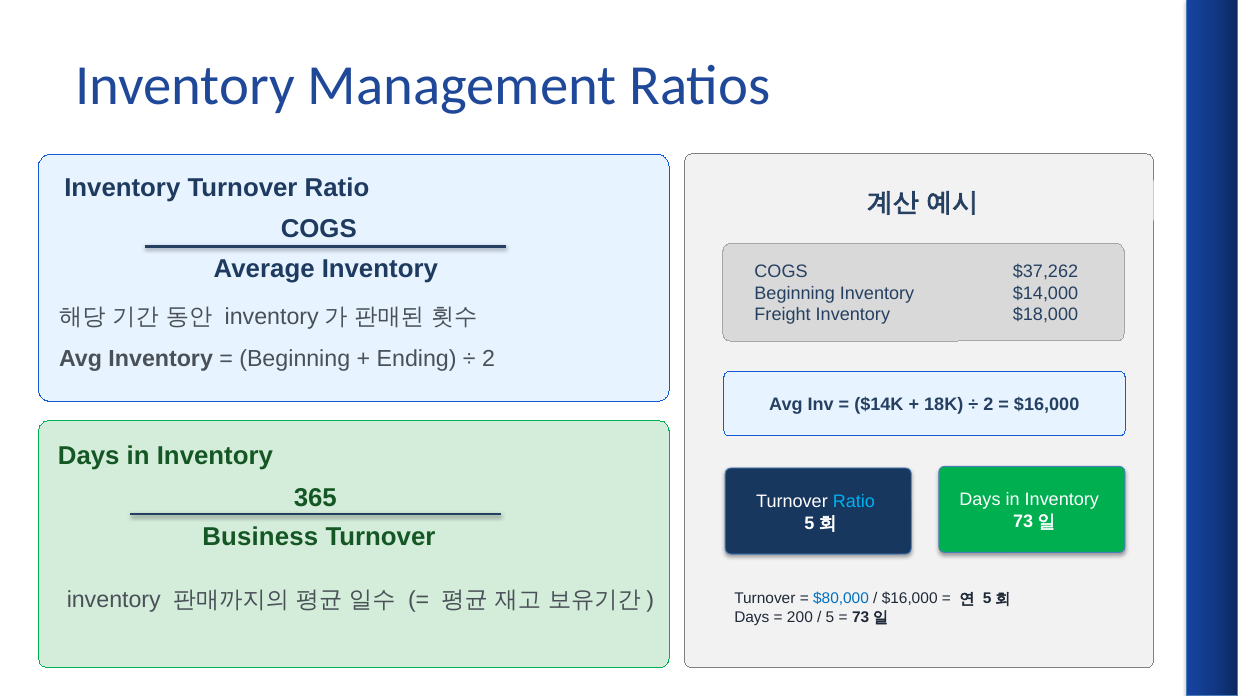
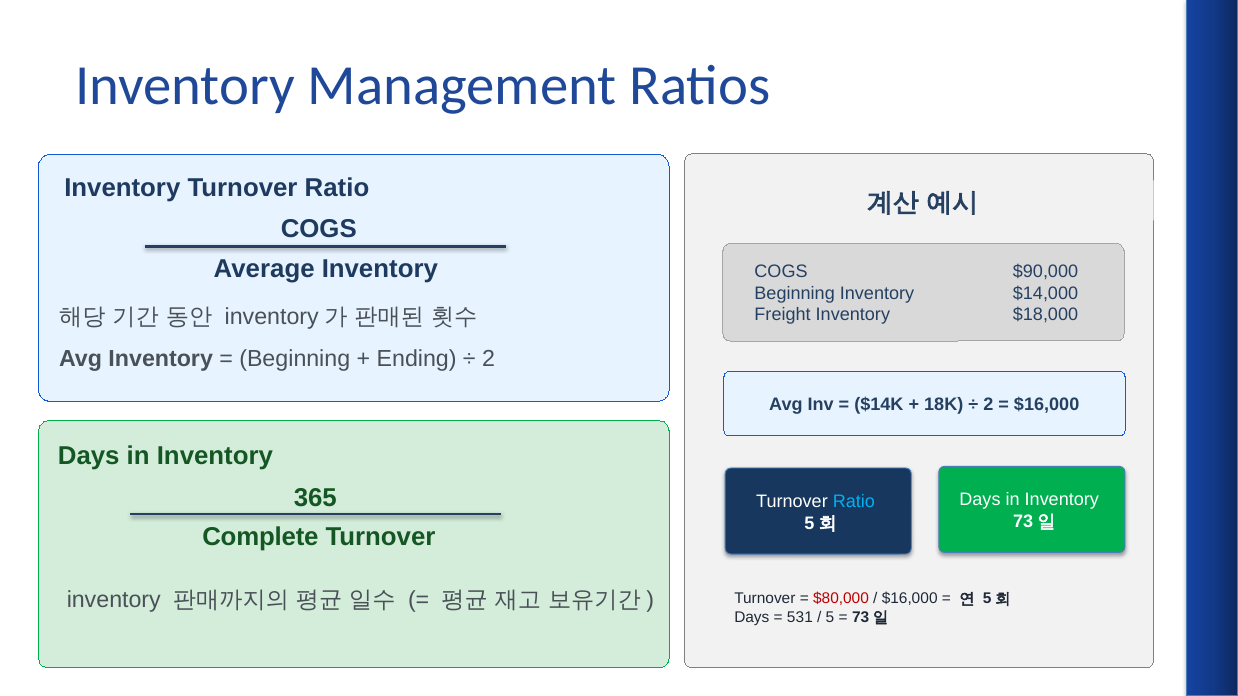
$37,262: $37,262 -> $90,000 (1046, 272)
Business: Business -> Complete (260, 537)
$80,000 colour: blue -> red (841, 599)
200: 200 -> 531 (800, 617)
